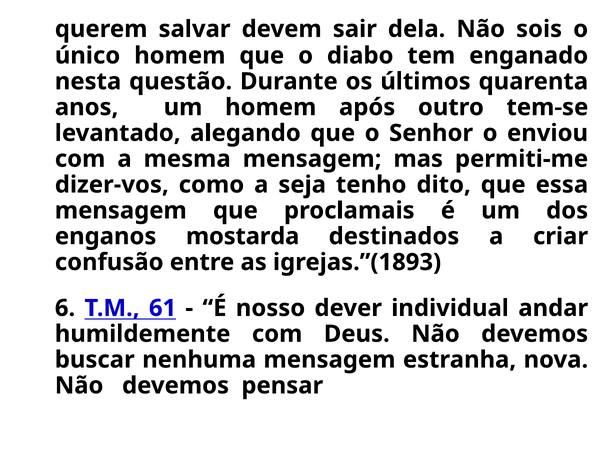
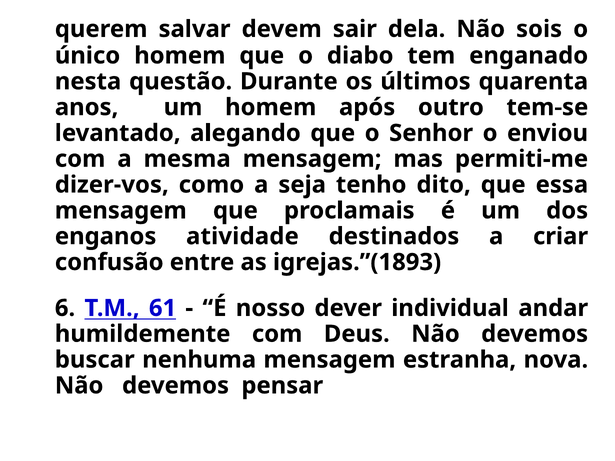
mostarda: mostarda -> atividade (242, 236)
